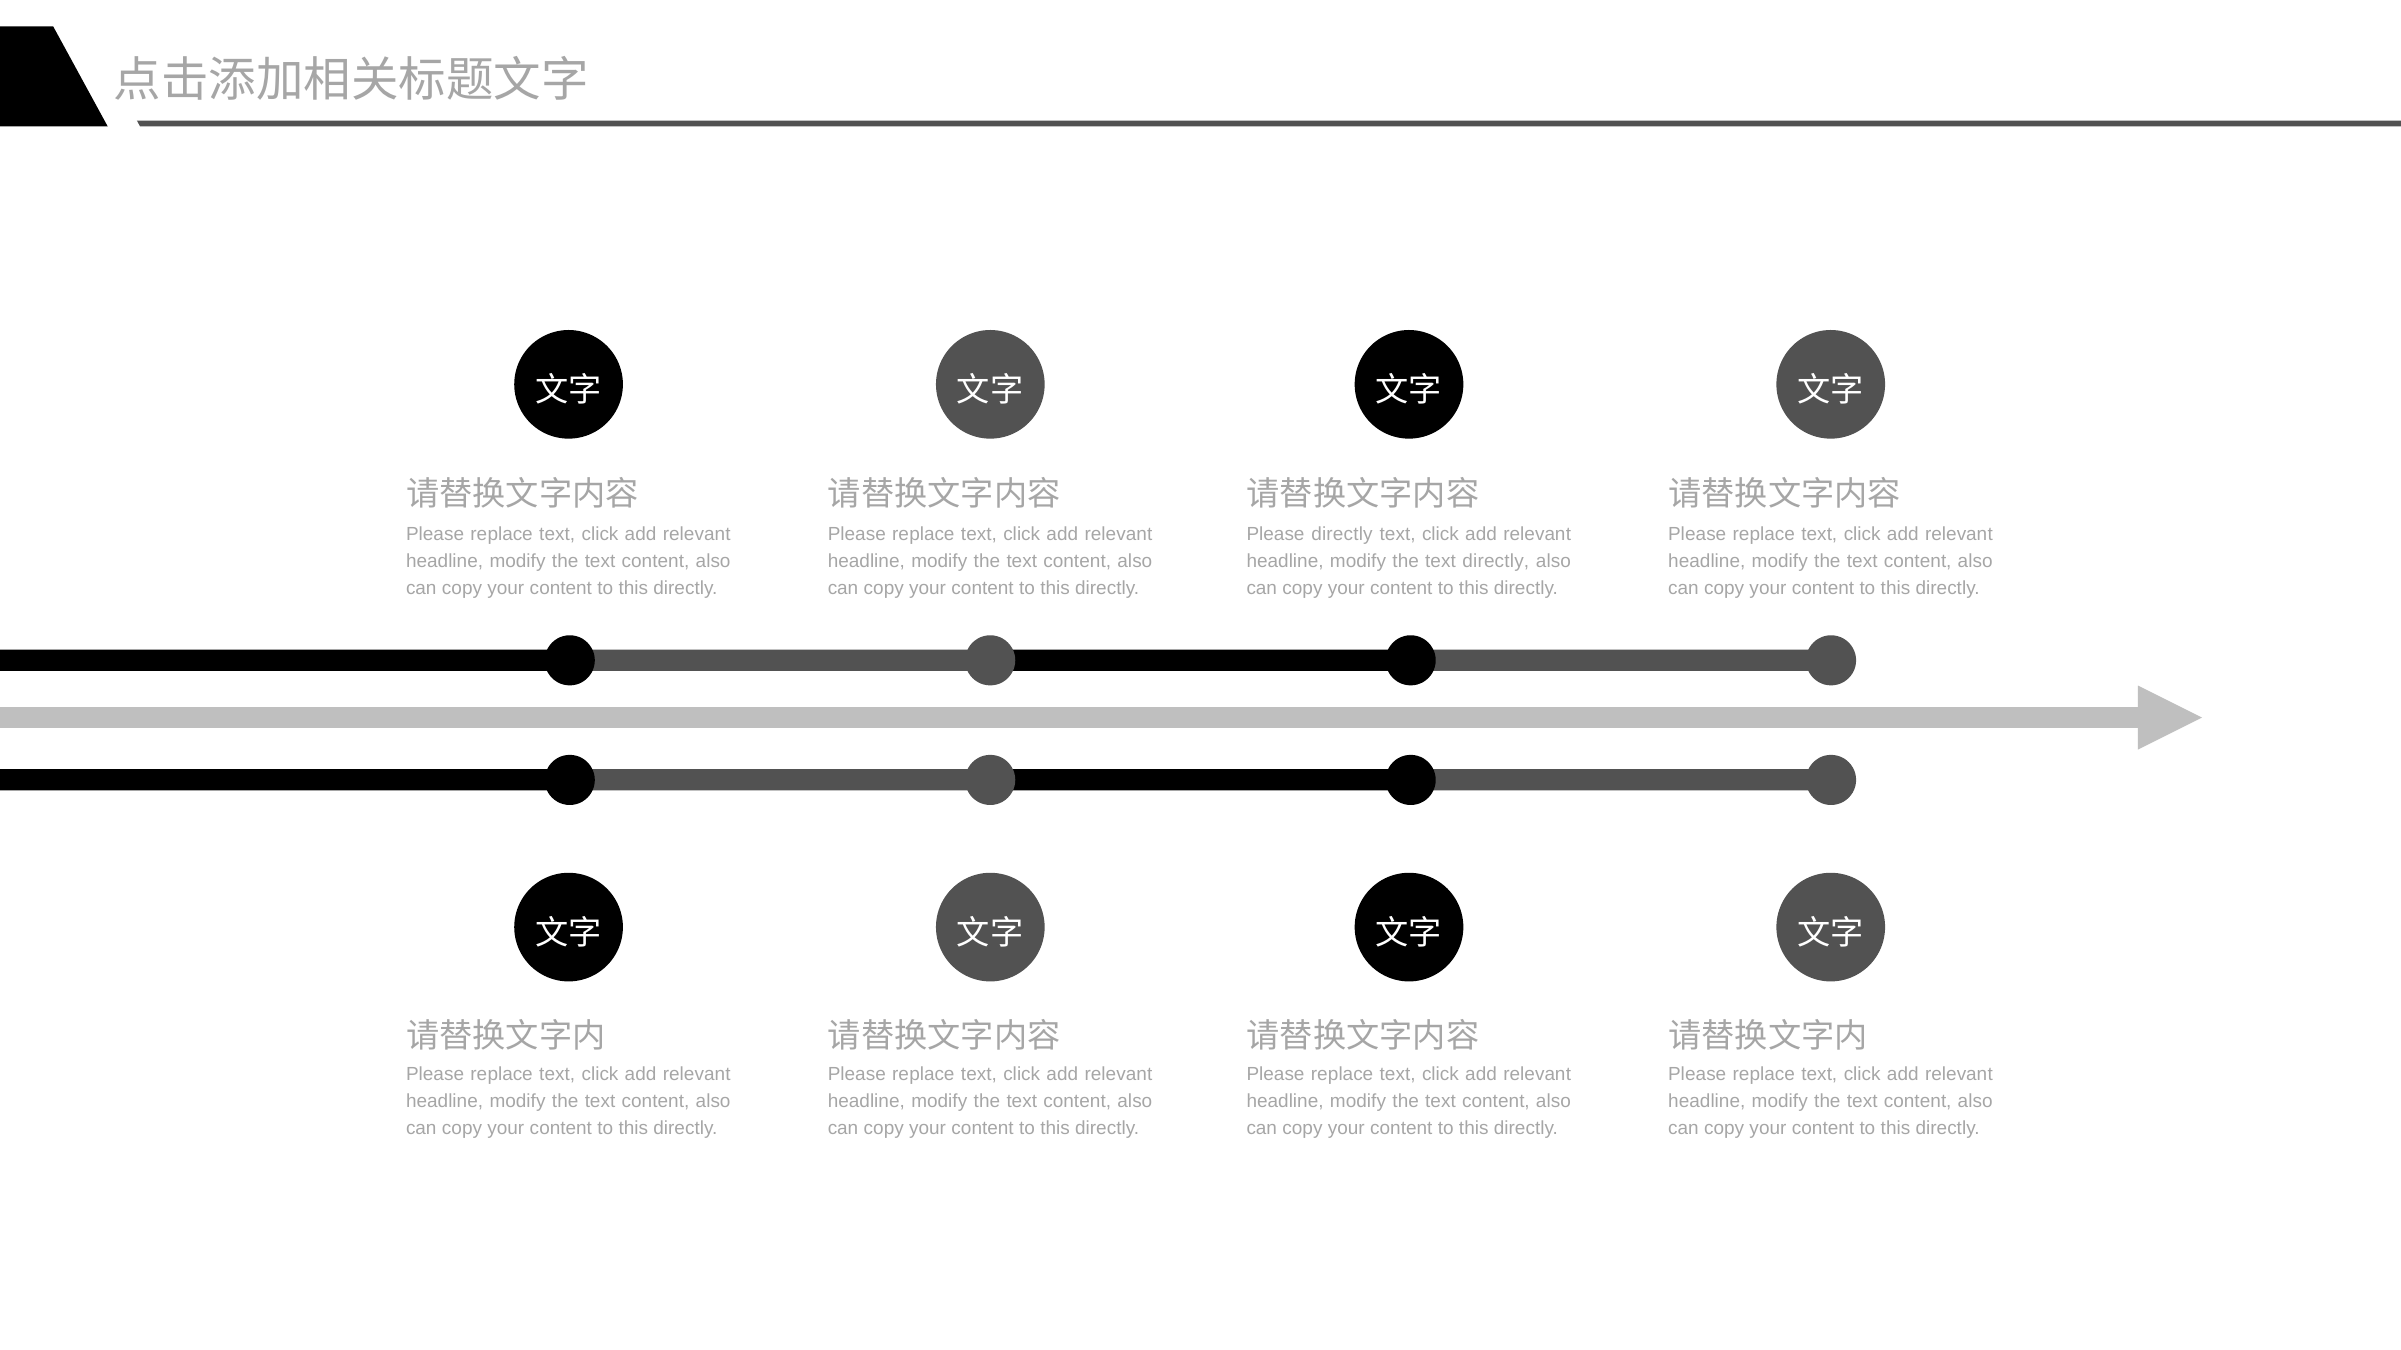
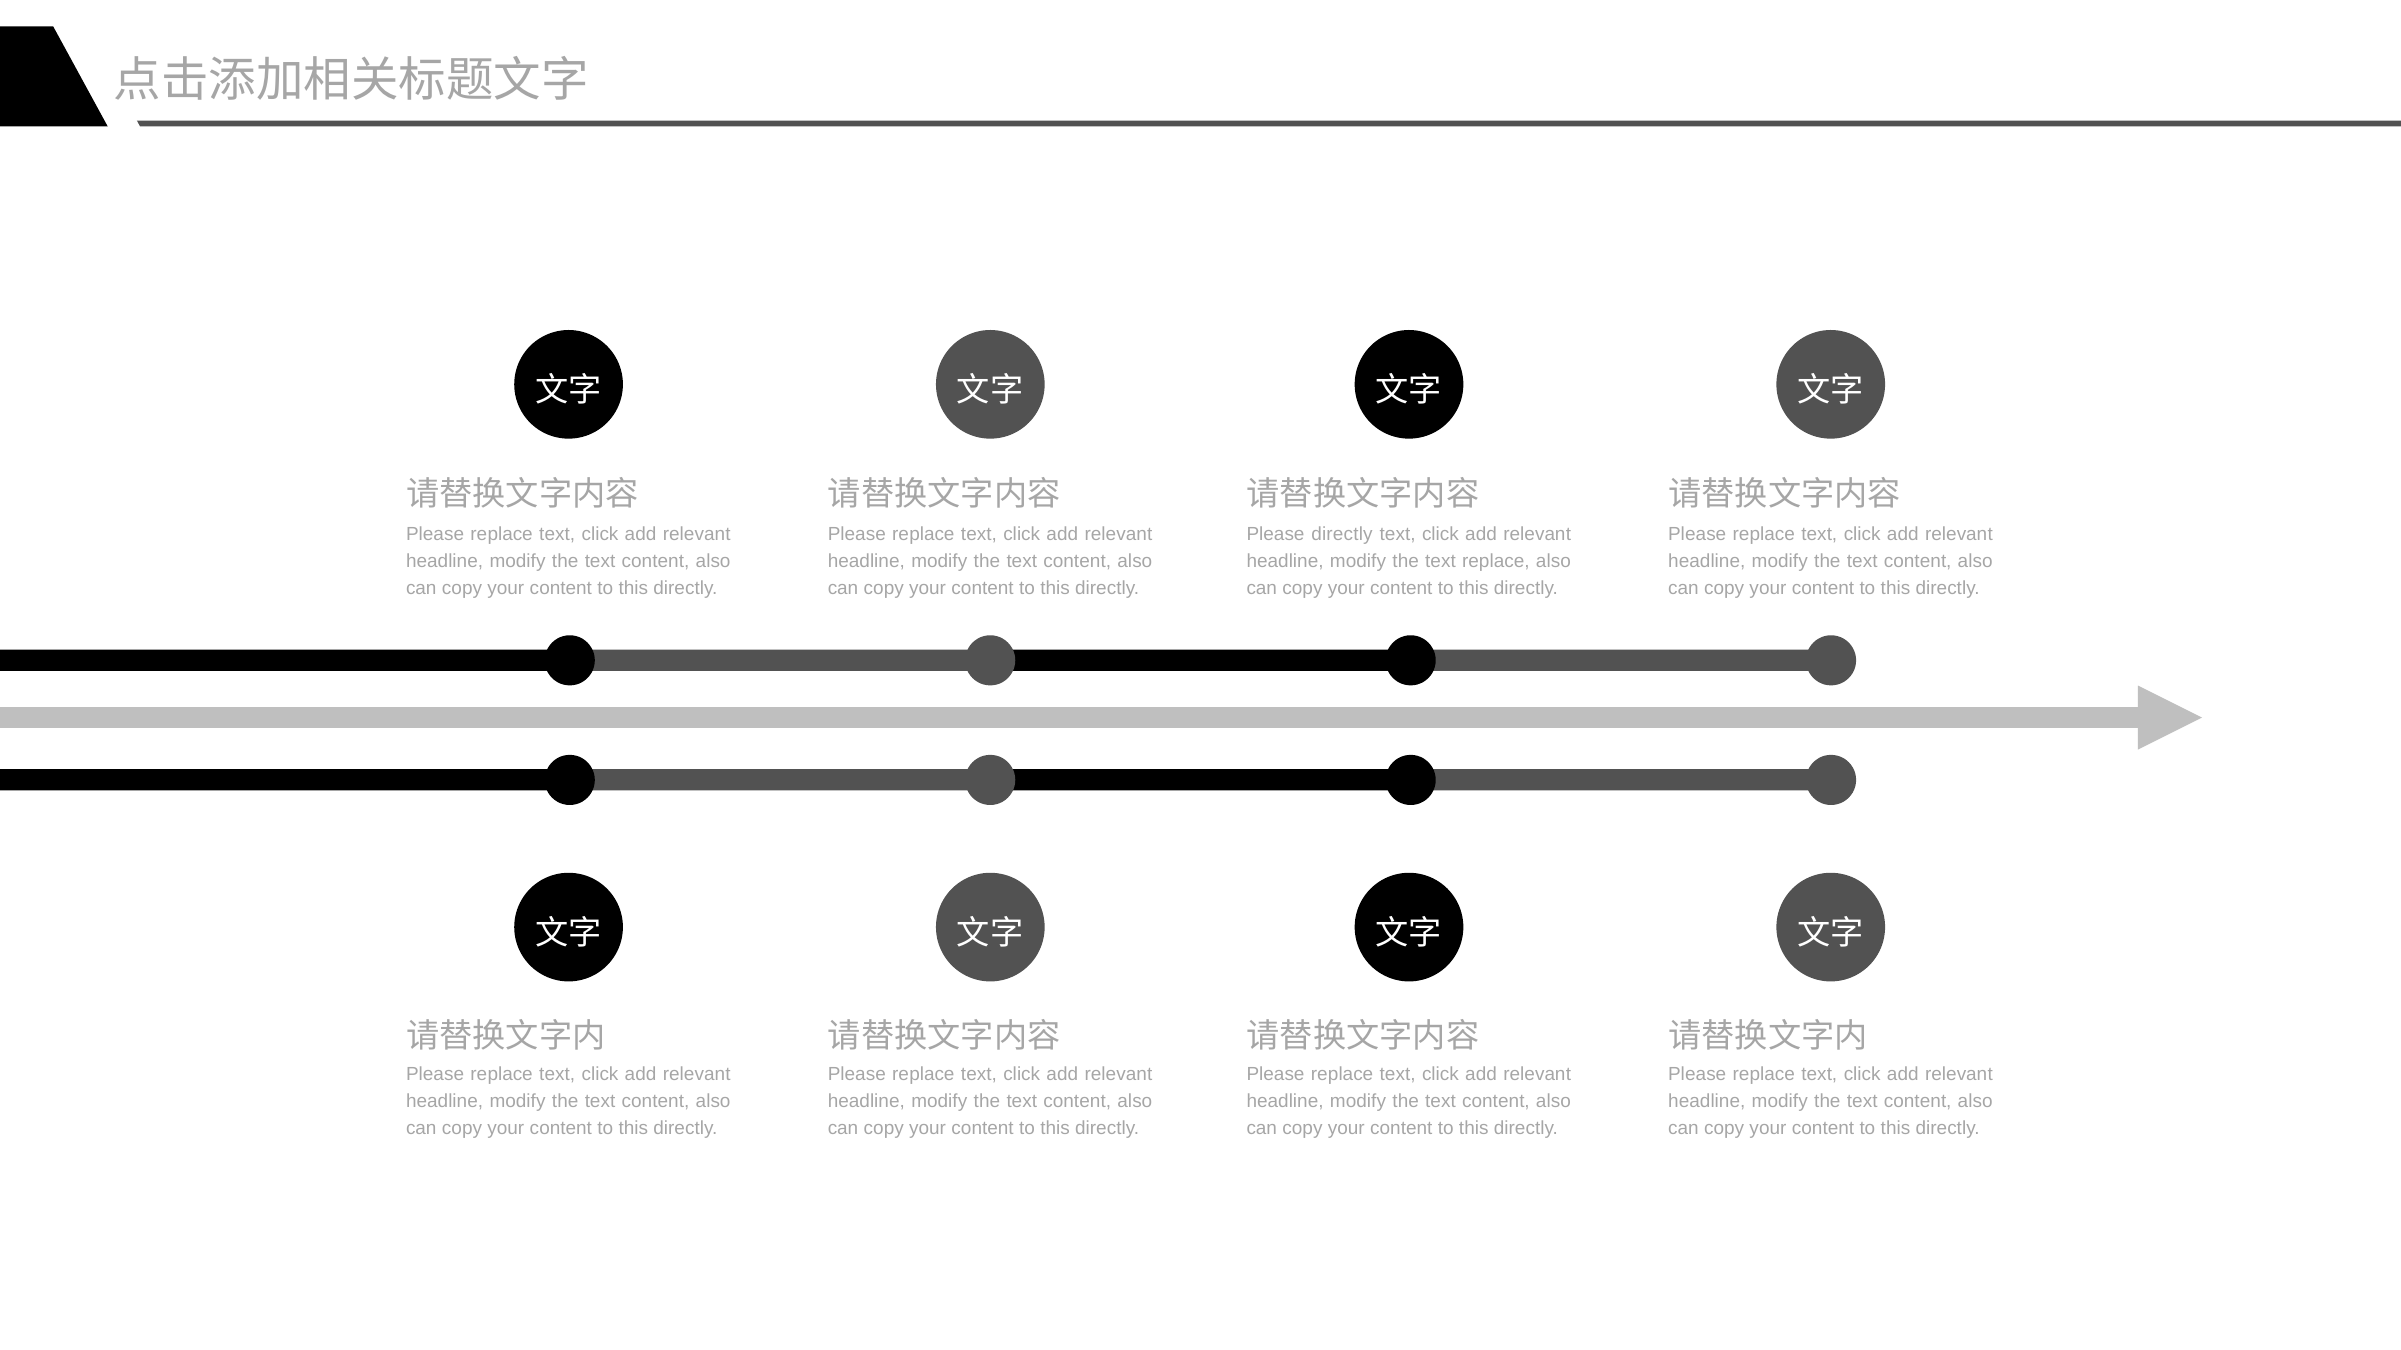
text directly: directly -> replace (1496, 562)
